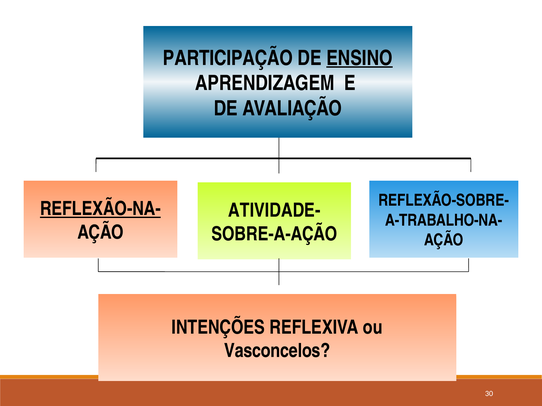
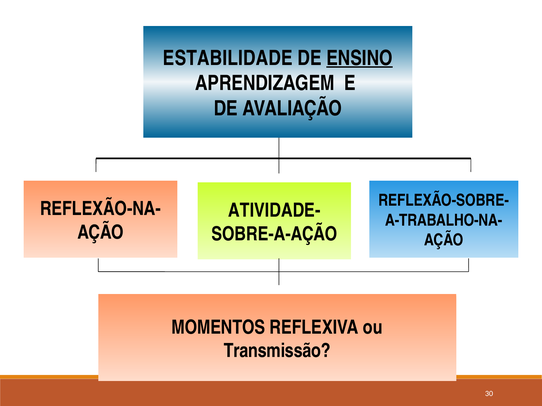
PARTICIPAÇÃO: PARTICIPAÇÃO -> ESTABILIDADE (228, 58)
REFLEXÃO-NA- underline: present -> none (100, 209)
INTENÇÕES: INTENÇÕES -> MOMENTOS (218, 328)
Vasconcelos: Vasconcelos -> Transmissão (277, 351)
